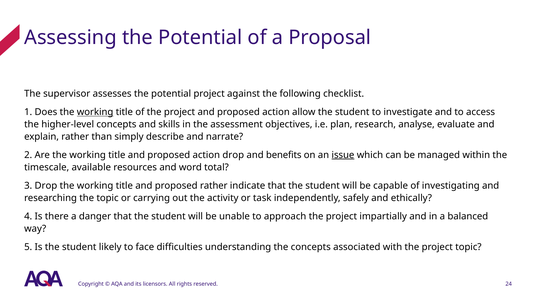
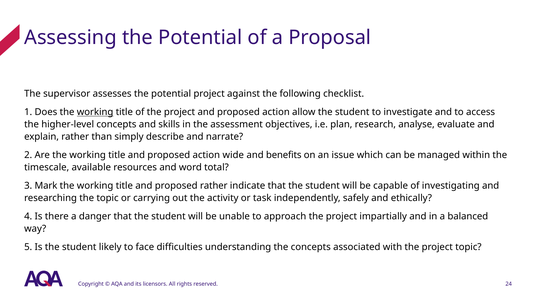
action drop: drop -> wide (233, 155)
issue underline: present -> none (343, 155)
3 Drop: Drop -> Mark (46, 185)
